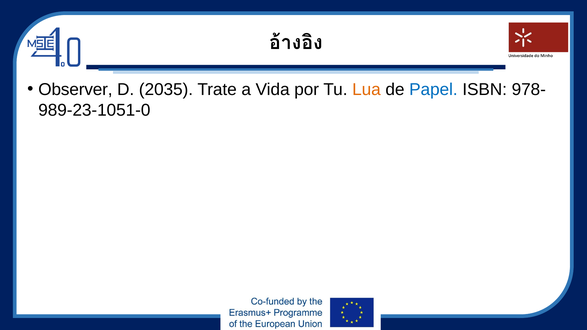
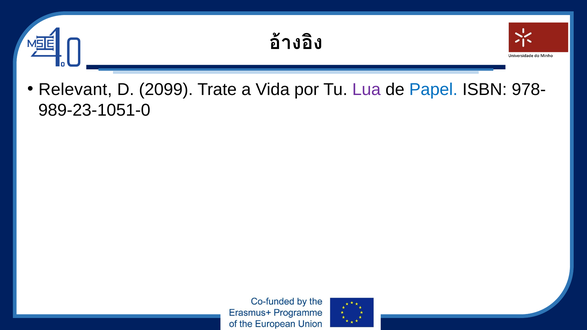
Observer: Observer -> Relevant (75, 90)
2035: 2035 -> 2099 (166, 90)
Lua colour: orange -> purple (366, 90)
